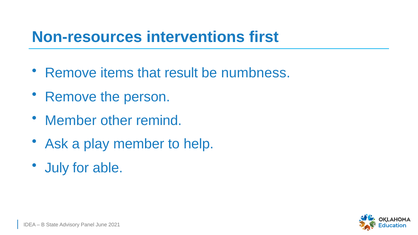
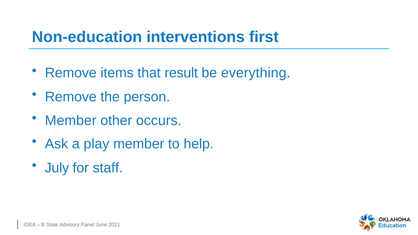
Non-resources: Non-resources -> Non-education (87, 37)
numbness: numbness -> everything (256, 73)
remind: remind -> occurs (159, 120)
able: able -> staff (108, 168)
